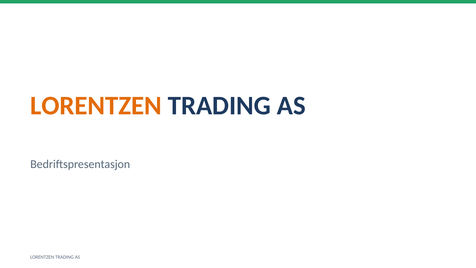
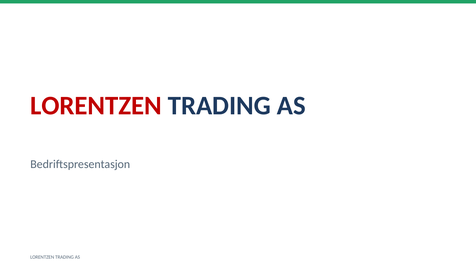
LORENTZEN colour: orange -> red (96, 106)
